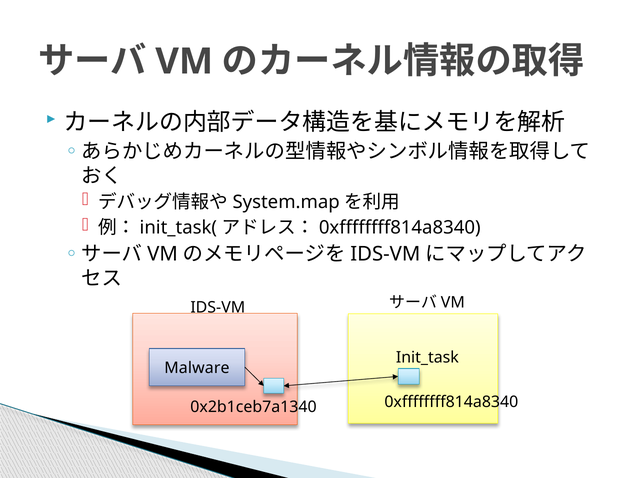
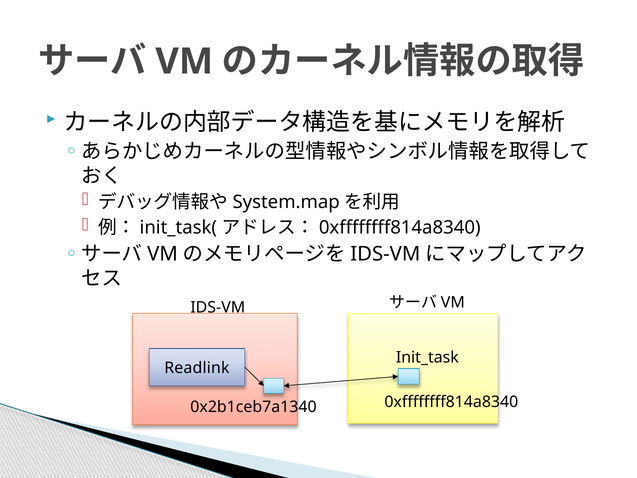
Malware: Malware -> Readlink (197, 368)
